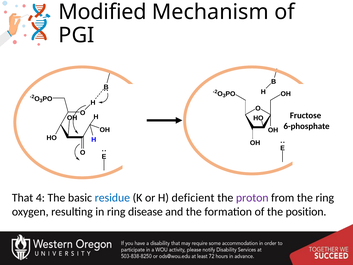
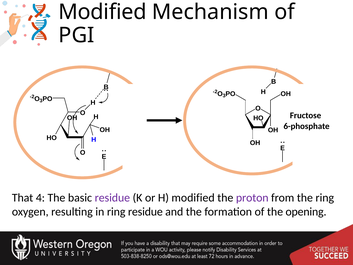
residue colour: blue -> purple (112, 198)
H deficient: deficient -> modified (193, 198)
ring disease: disease -> residue (145, 212)
position: position -> opening (306, 212)
